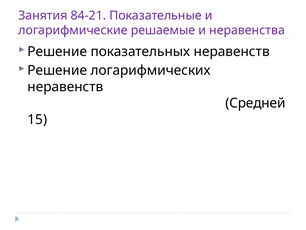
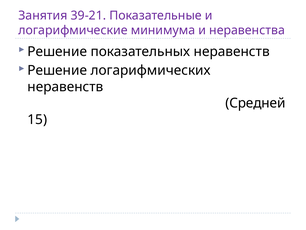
84-21: 84-21 -> 39-21 (88, 15)
решаемые: решаемые -> минимума (163, 30)
